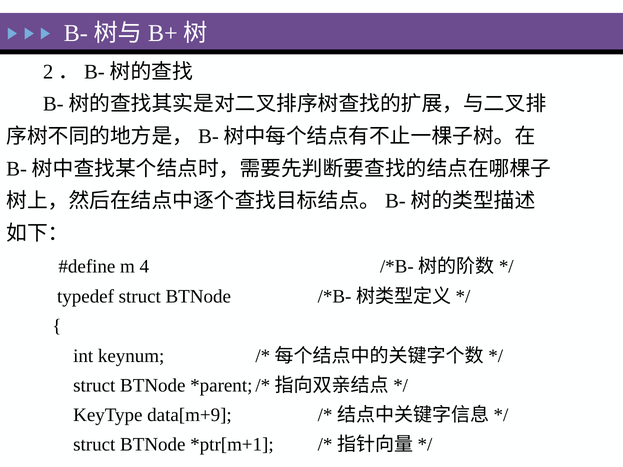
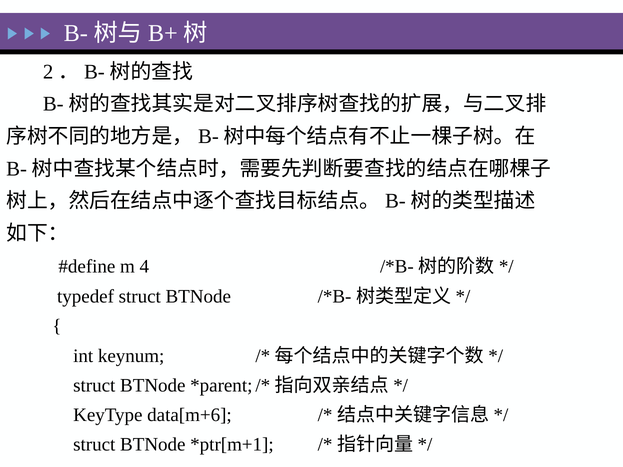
data[m+9: data[m+9 -> data[m+6 (189, 415)
